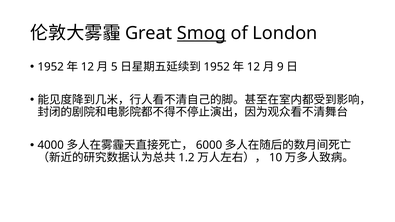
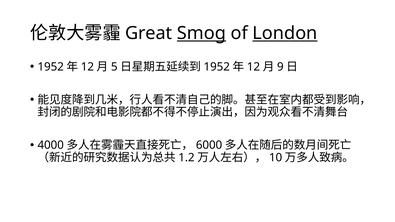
London underline: none -> present (285, 33)
